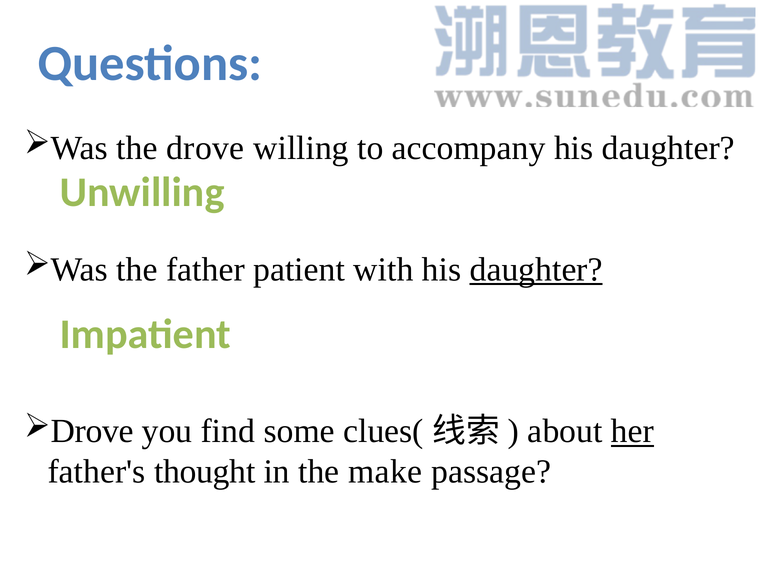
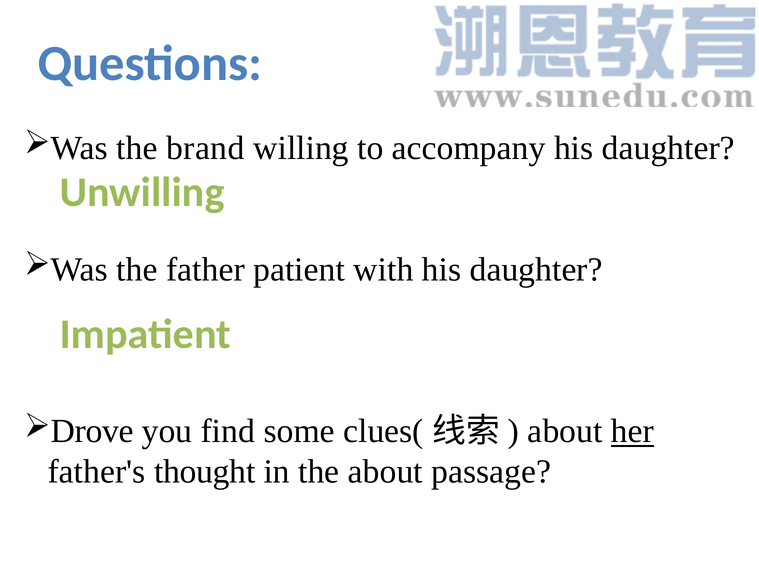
the drove: drove -> brand (205, 148)
daughter underline: present -> none (536, 270)
the make: make -> about (385, 472)
